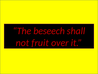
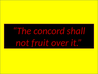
beseech: beseech -> concord (49, 31)
